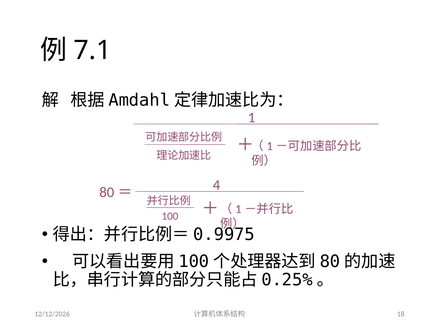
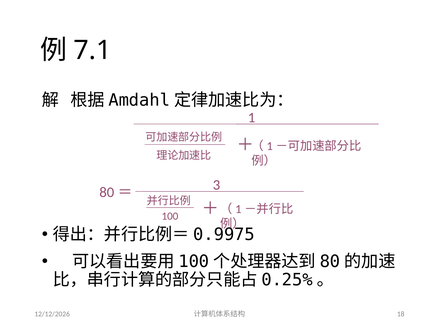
4: 4 -> 3 (217, 185)
